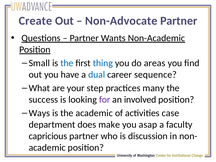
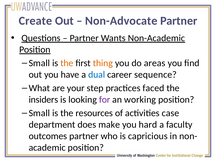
the colour: blue -> orange (67, 63)
thing colour: blue -> orange (103, 63)
many: many -> faced (153, 88)
success: success -> insiders (43, 100)
involved: involved -> working (140, 100)
Ways: Ways -> Small (39, 113)
the academic: academic -> resources (94, 113)
asap: asap -> hard (148, 125)
capricious: capricious -> outcomes (48, 136)
discussion: discussion -> capricious (148, 136)
